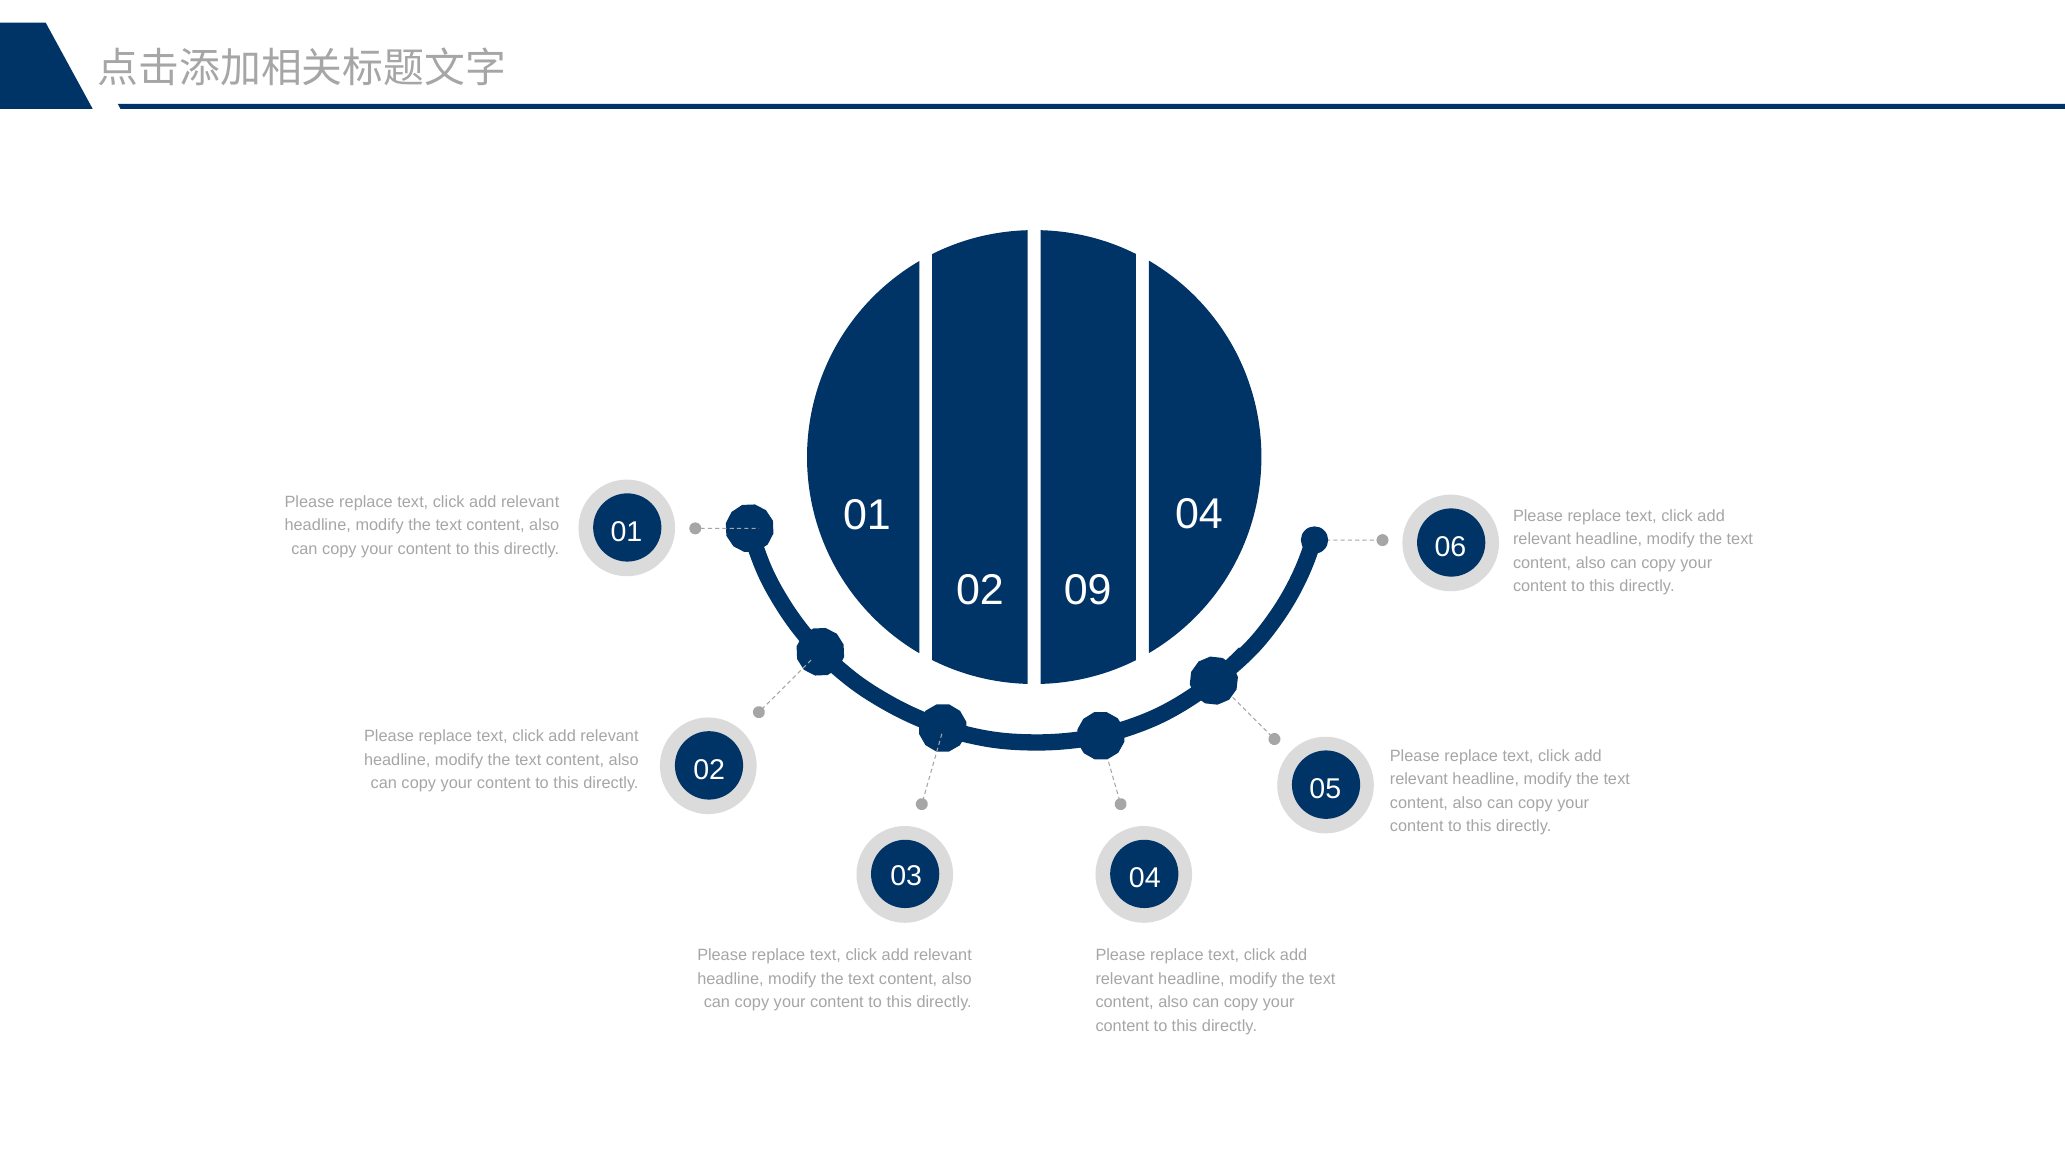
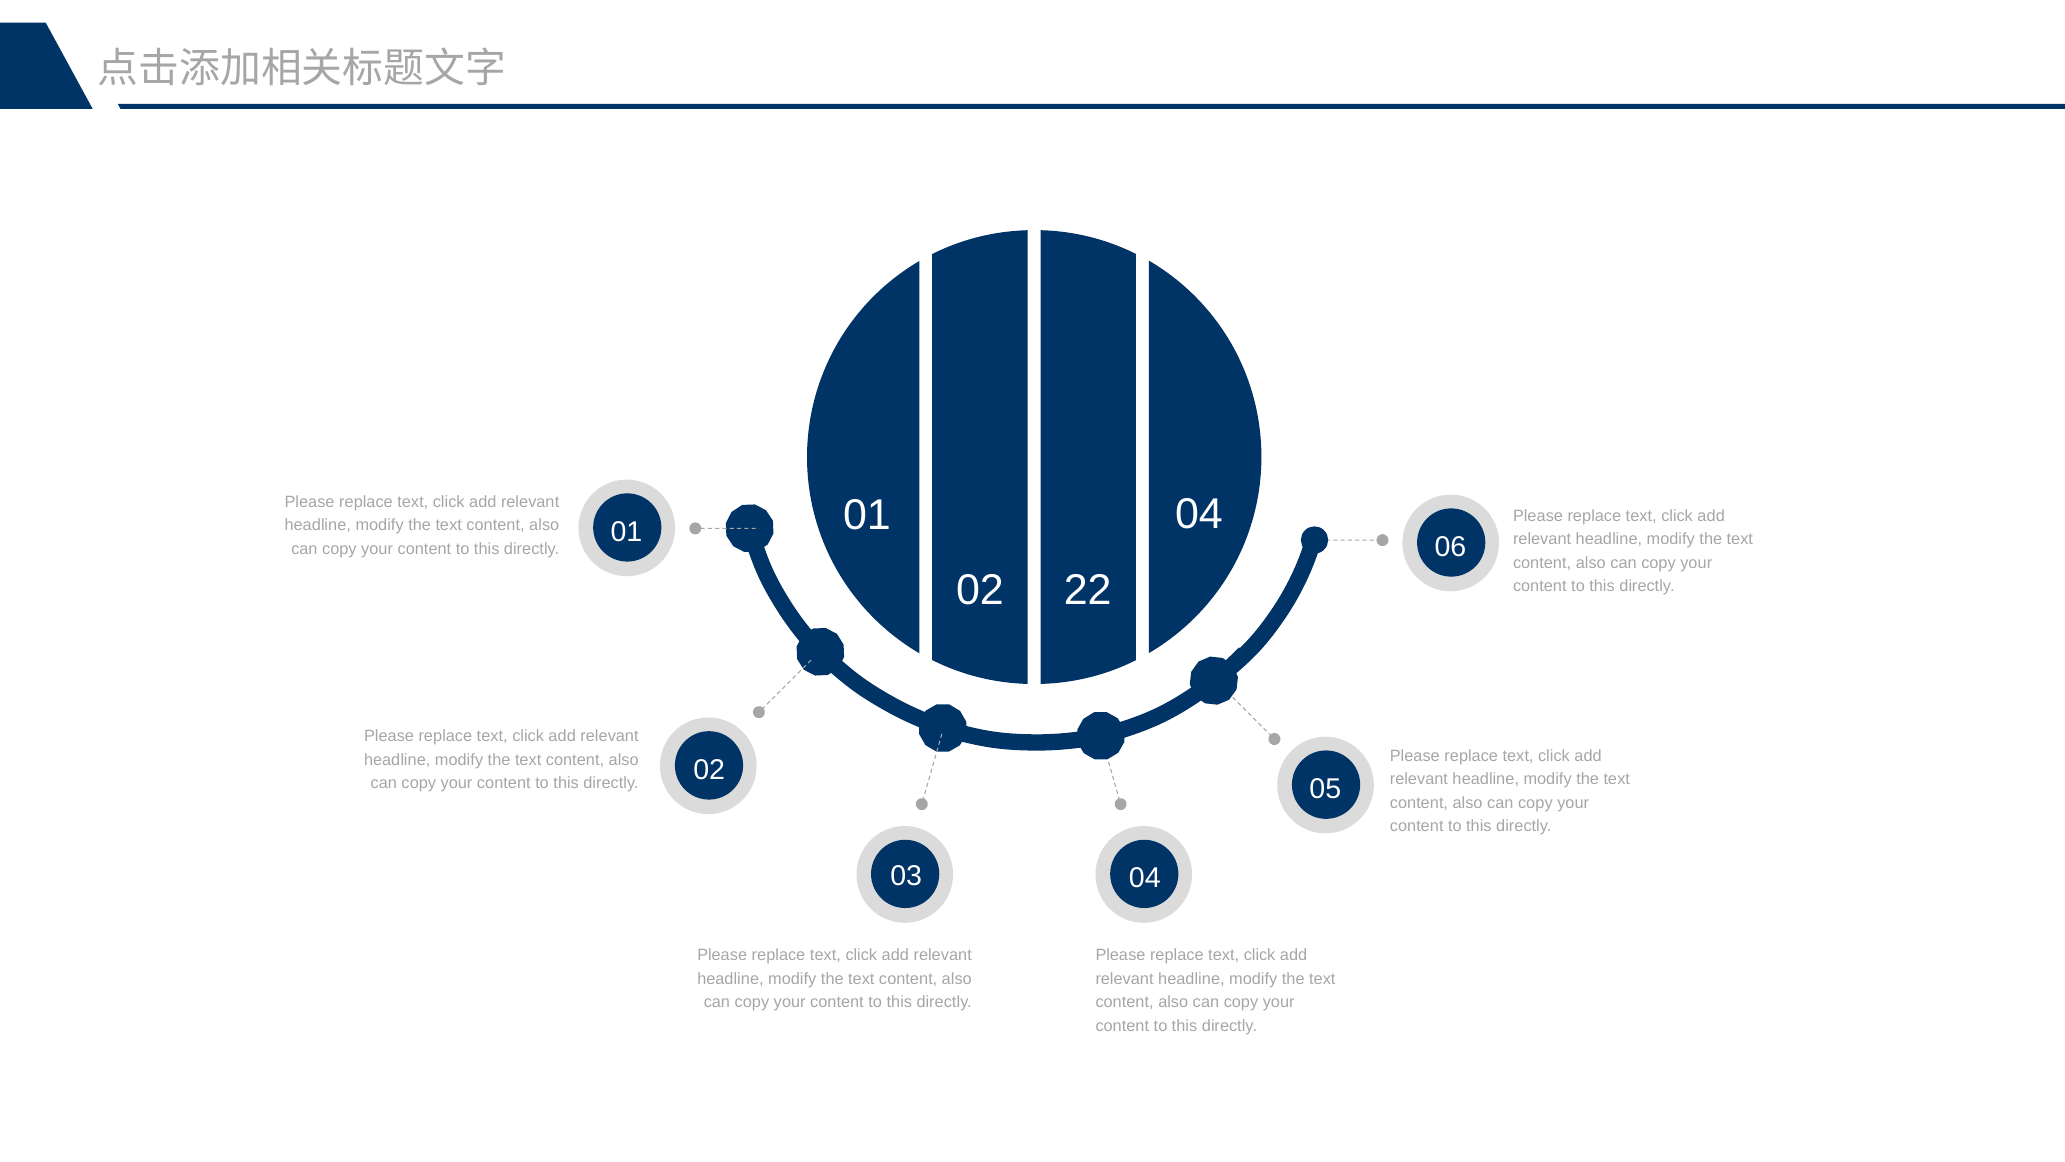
09: 09 -> 22 (1088, 590)
